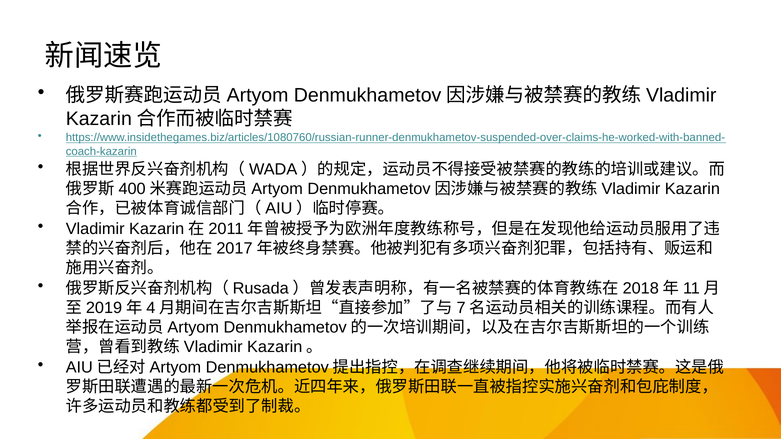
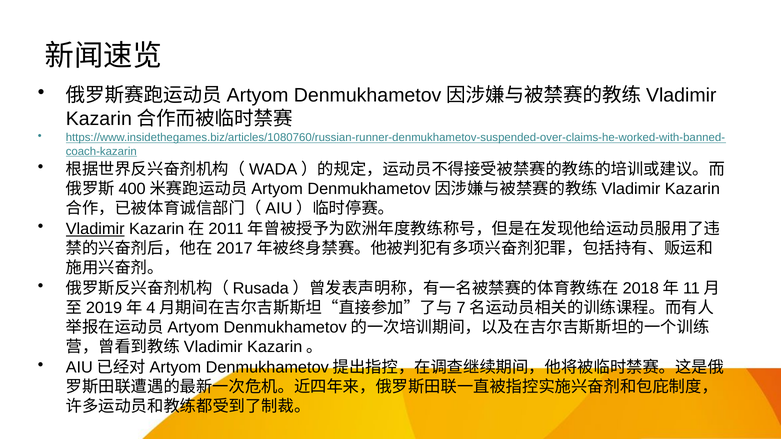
Vladimir underline: none -> present (95, 229)
